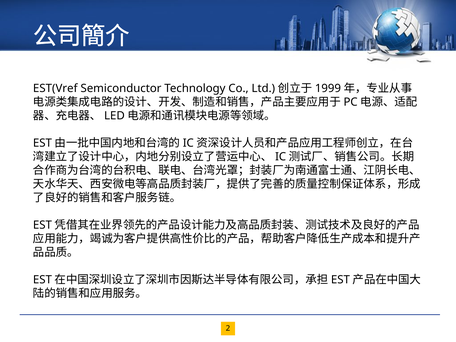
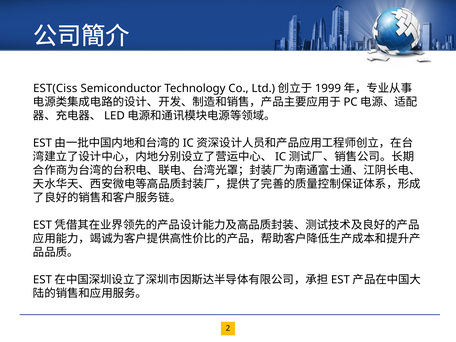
EST(Vref: EST(Vref -> EST(Ciss (55, 88)
